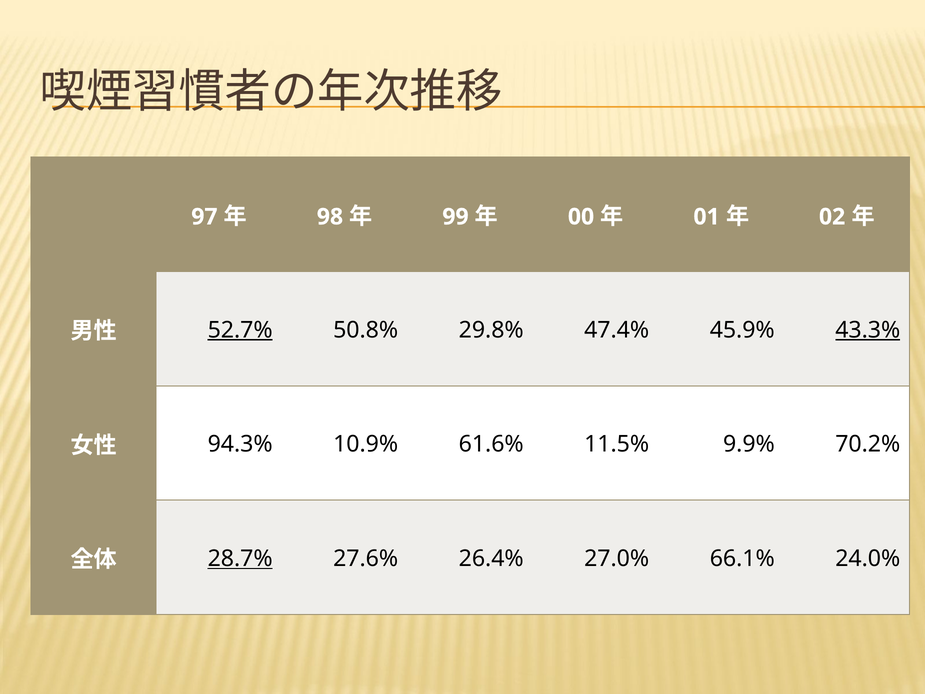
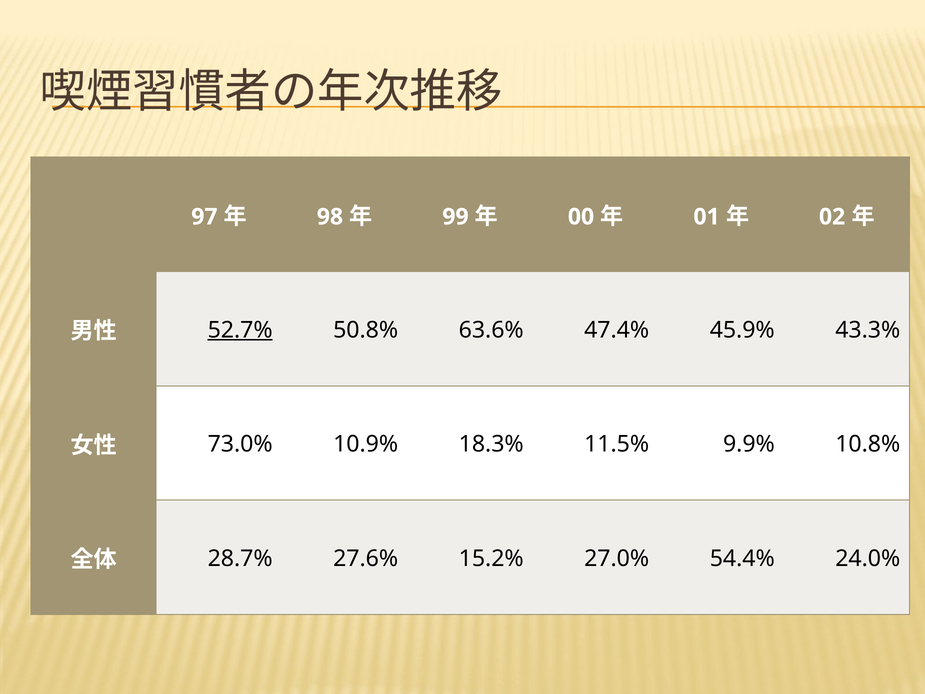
29.8%: 29.8% -> 63.6% (491, 330)
43.3% underline: present -> none (868, 330)
94.3%: 94.3% -> 73.0% (240, 444)
61.6%: 61.6% -> 18.3% (491, 444)
70.2%: 70.2% -> 10.8% (868, 444)
28.7% underline: present -> none (240, 558)
26.4%: 26.4% -> 15.2% (491, 558)
66.1%: 66.1% -> 54.4% (742, 558)
